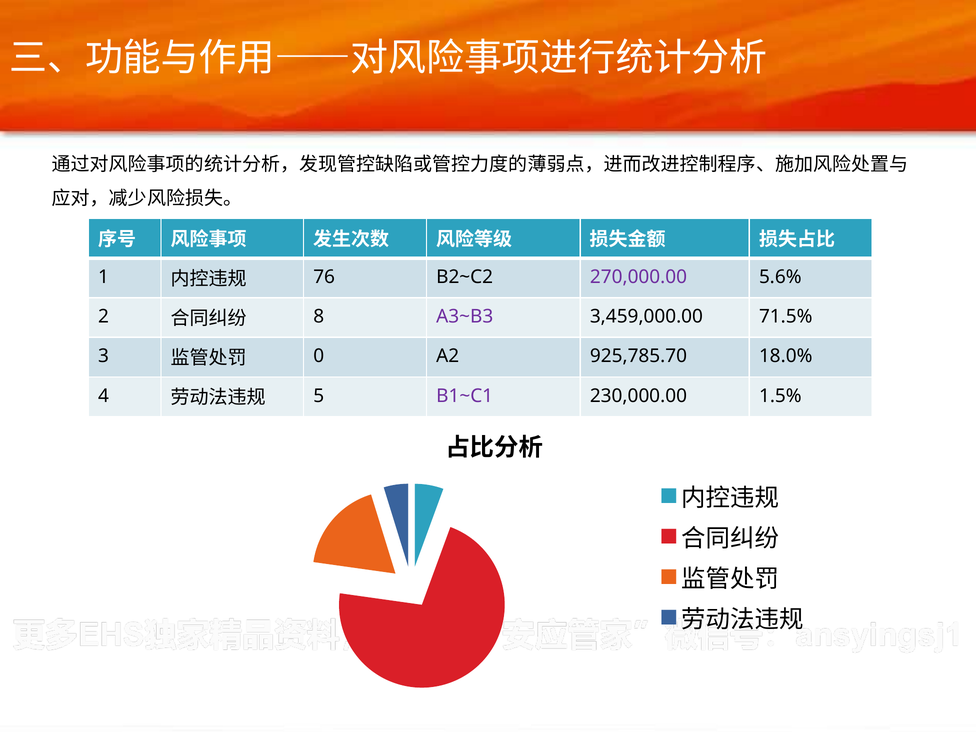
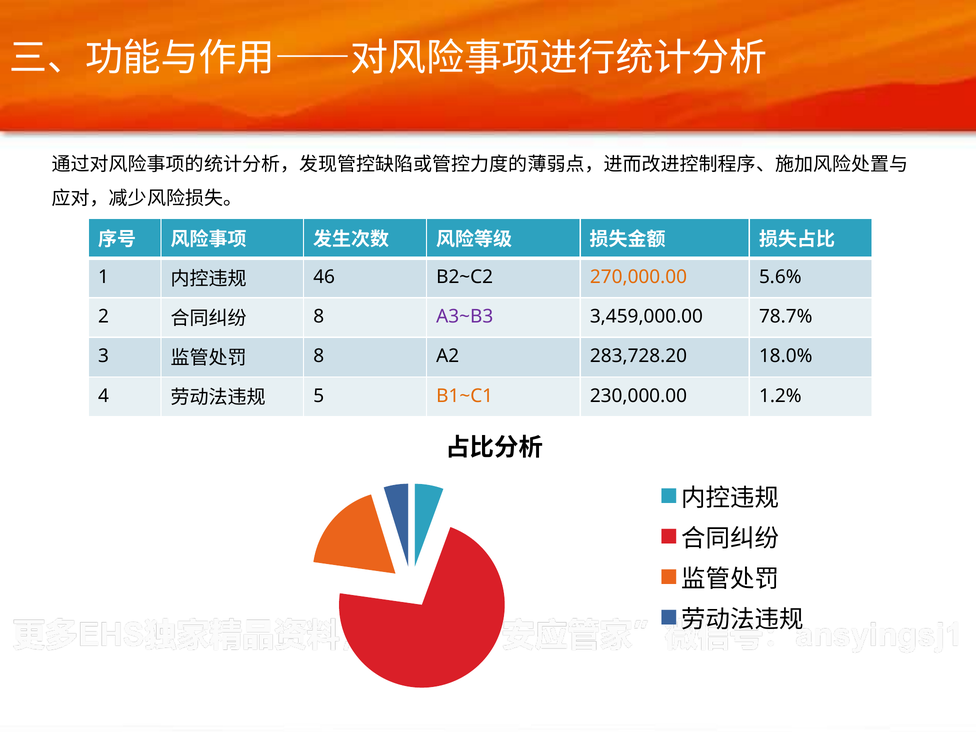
76: 76 -> 46 (324, 277)
270,000.00 colour: purple -> orange (638, 277)
71.5%: 71.5% -> 78.7% (786, 317)
0: 0 -> 8 (319, 356)
925,785.70: 925,785.70 -> 283,728.20 (638, 356)
B1~C1 colour: purple -> orange (465, 396)
1.5%: 1.5% -> 1.2% (780, 396)
